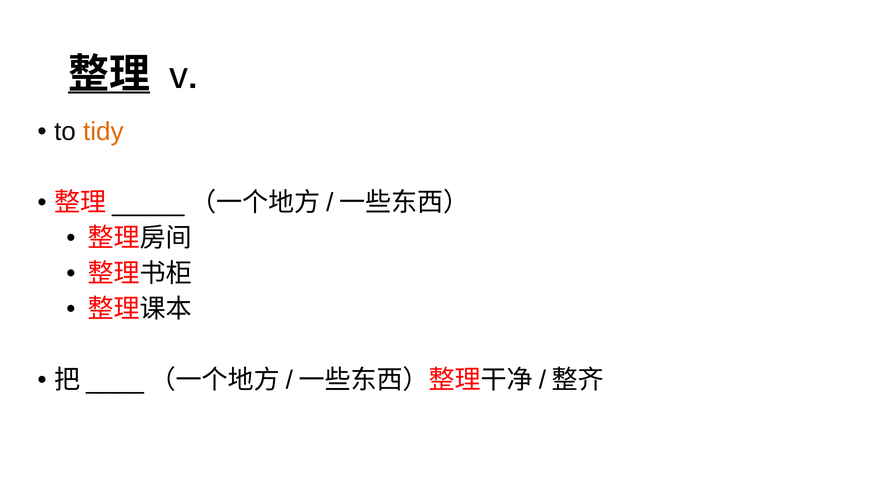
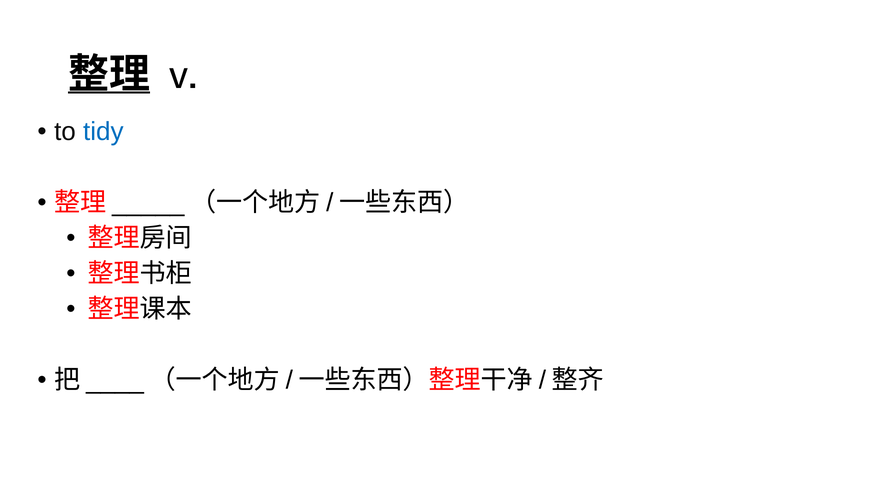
tidy colour: orange -> blue (103, 132)
